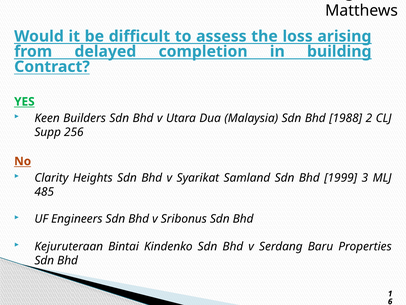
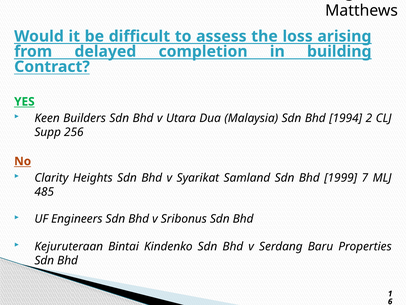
1988: 1988 -> 1994 (346, 118)
3: 3 -> 7 (365, 178)
